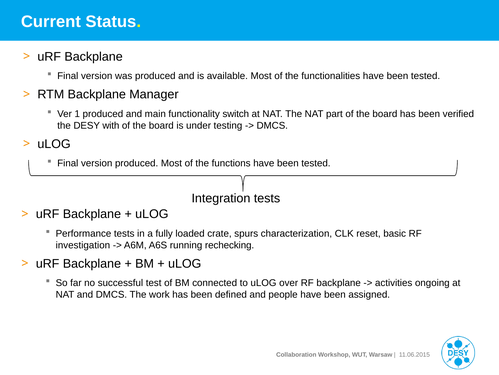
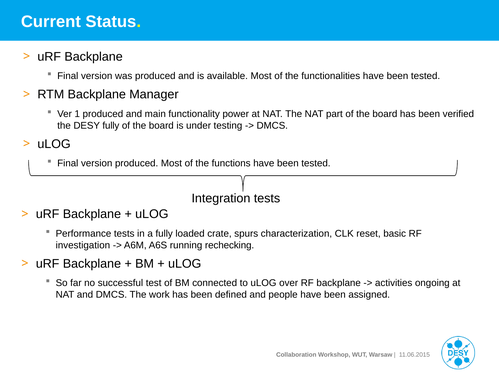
switch: switch -> power (236, 114)
DESY with: with -> fully (111, 125)
